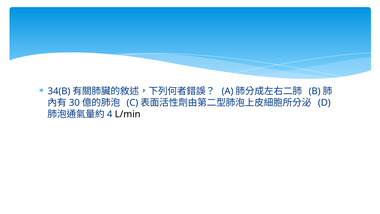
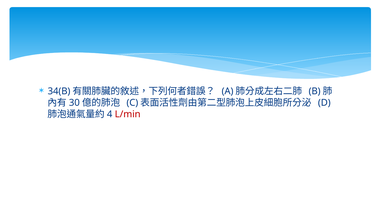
L/min colour: black -> red (128, 114)
